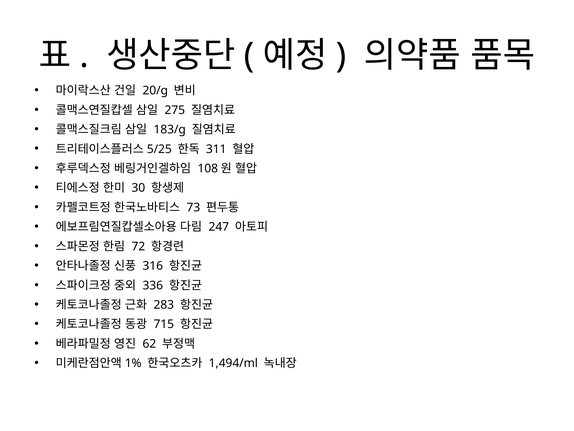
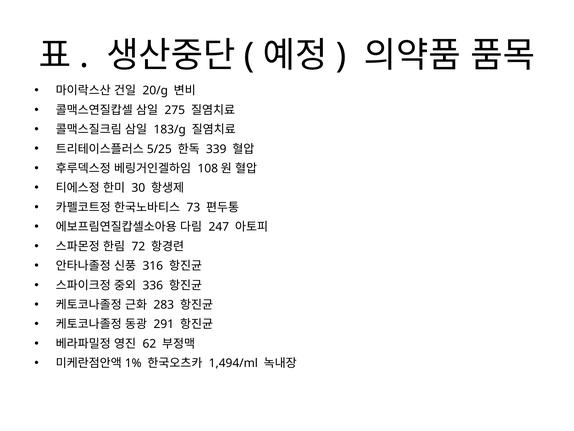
311: 311 -> 339 (216, 149)
715: 715 -> 291 (164, 324)
